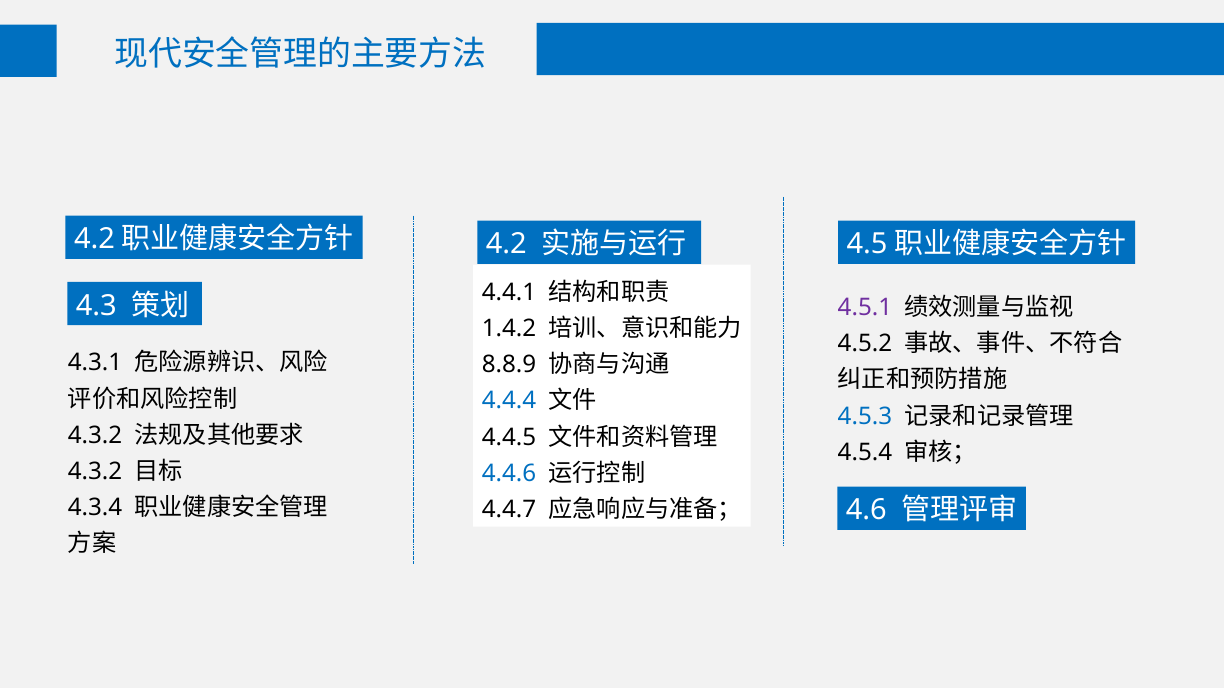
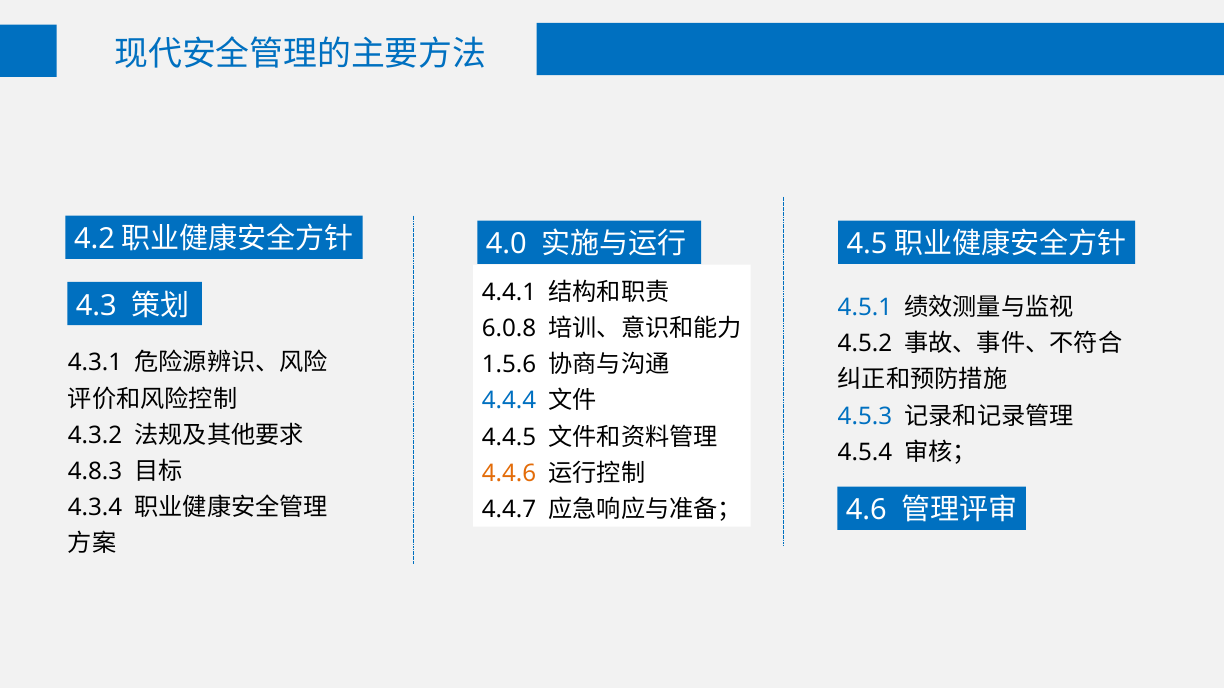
4.2: 4.2 -> 4.0 (506, 245)
4.5.1 colour: purple -> blue (865, 308)
1.4.2: 1.4.2 -> 6.0.8 (509, 329)
8.8.9: 8.8.9 -> 1.5.6 (509, 365)
4.3.2: 4.3.2 -> 4.8.3 (95, 472)
4.4.6 colour: blue -> orange (509, 474)
